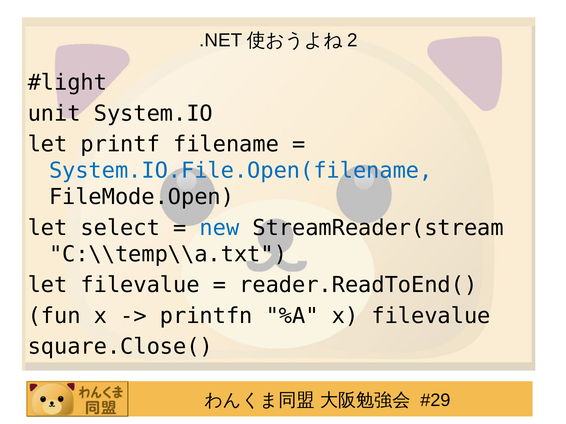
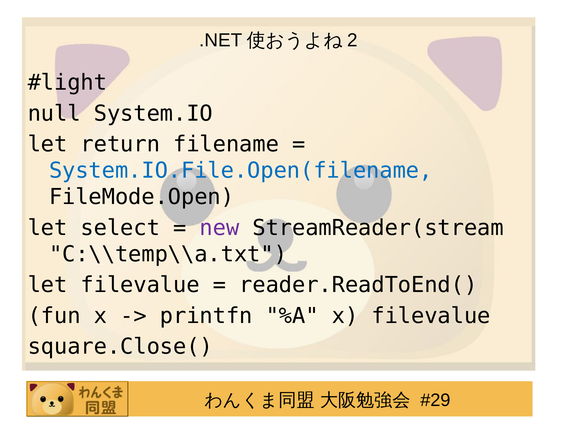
unit: unit -> null (54, 114)
printf: printf -> return (120, 144)
new colour: blue -> purple (219, 228)
